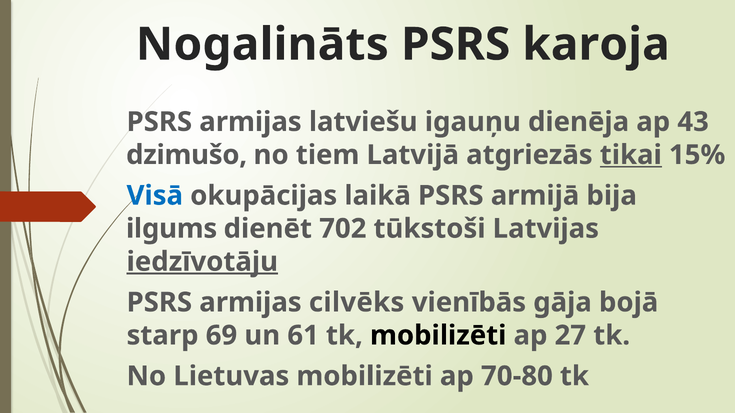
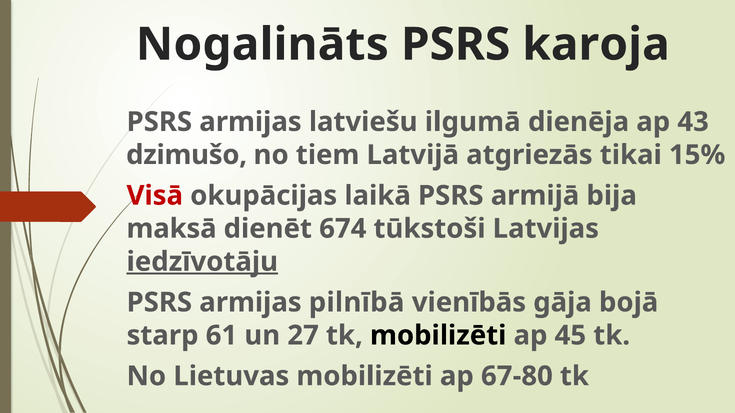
igauņu: igauņu -> ilgumā (473, 122)
tikai underline: present -> none (631, 155)
Visā colour: blue -> red (155, 196)
ilgums: ilgums -> maksā (172, 229)
702: 702 -> 674 (343, 229)
cilvēks: cilvēks -> pilnībā (357, 303)
69: 69 -> 61 (221, 336)
61: 61 -> 27 (303, 336)
27: 27 -> 45 (570, 336)
70-80: 70-80 -> 67-80 (517, 376)
